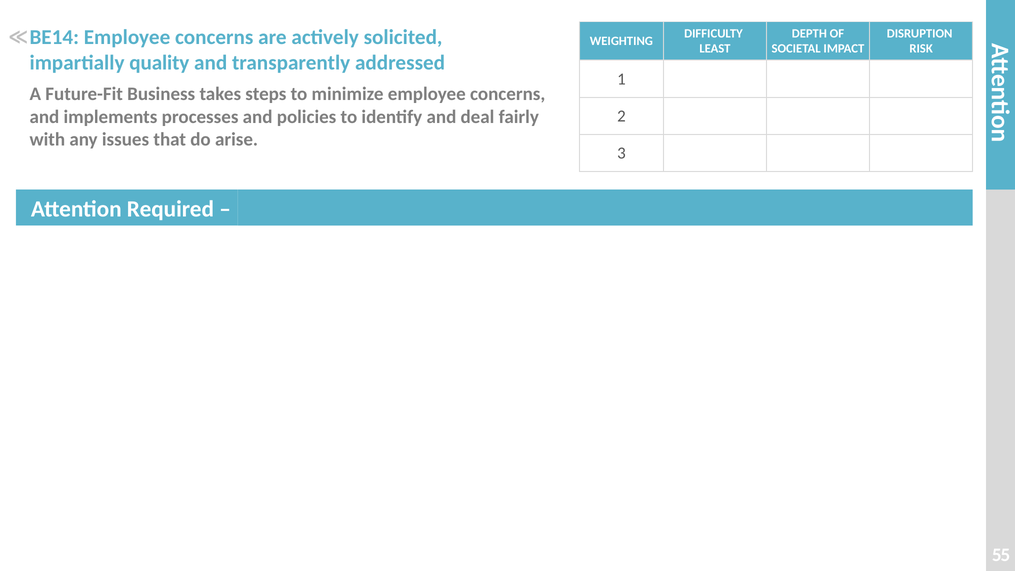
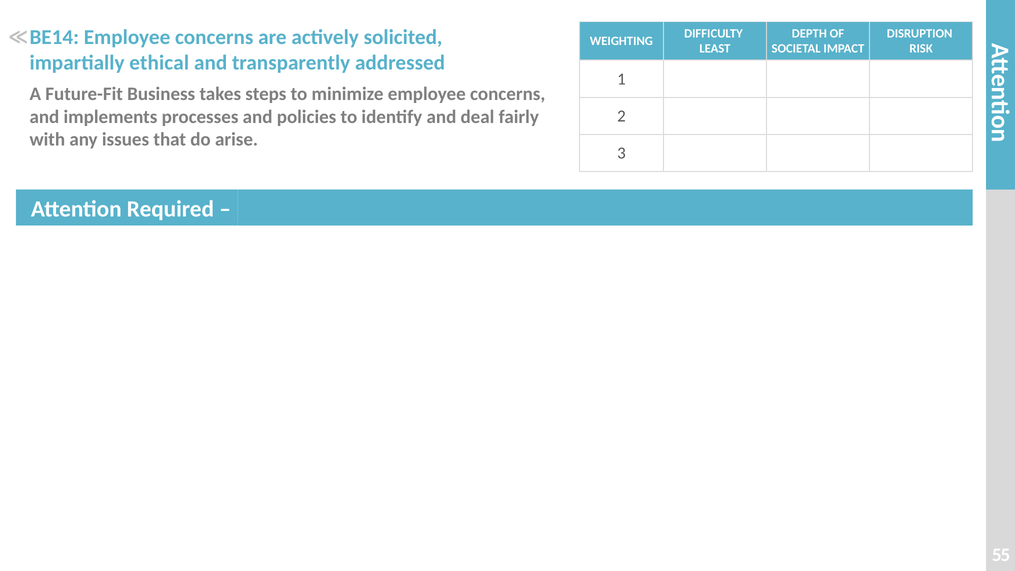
quality: quality -> ethical (159, 63)
